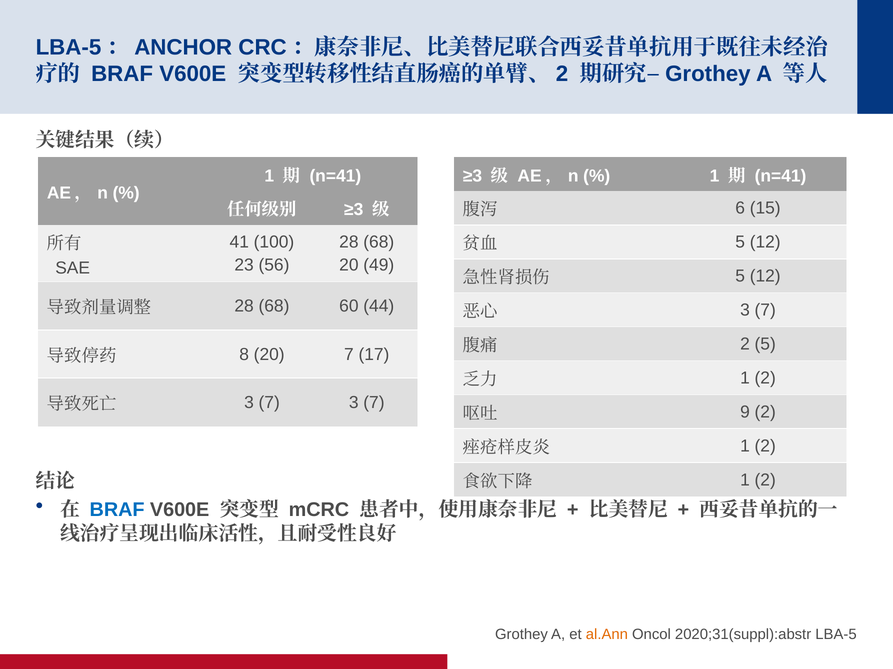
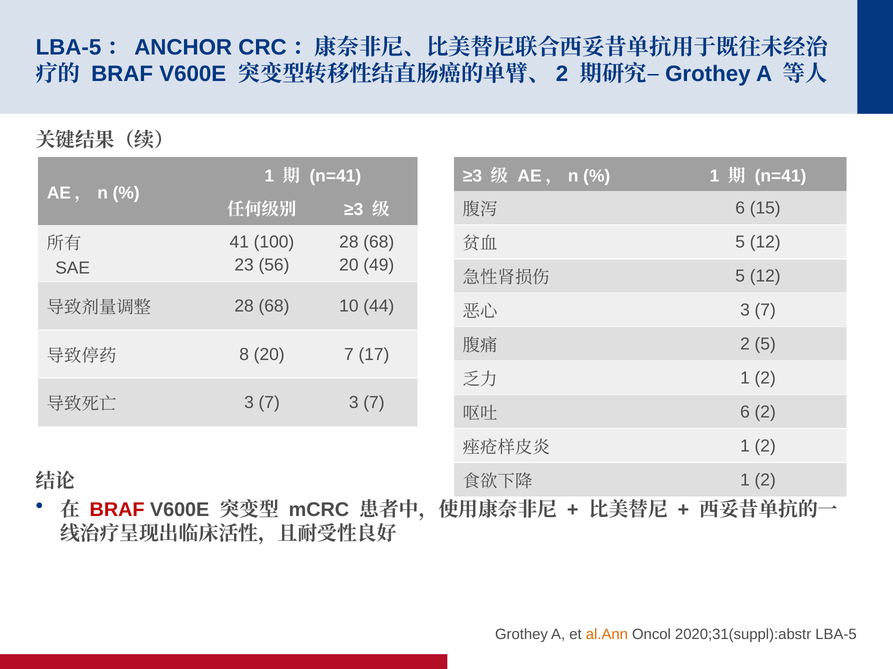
60: 60 -> 10 (349, 307)
9: 9 -> 6 (745, 412)
BRAF colour: blue -> red (117, 510)
